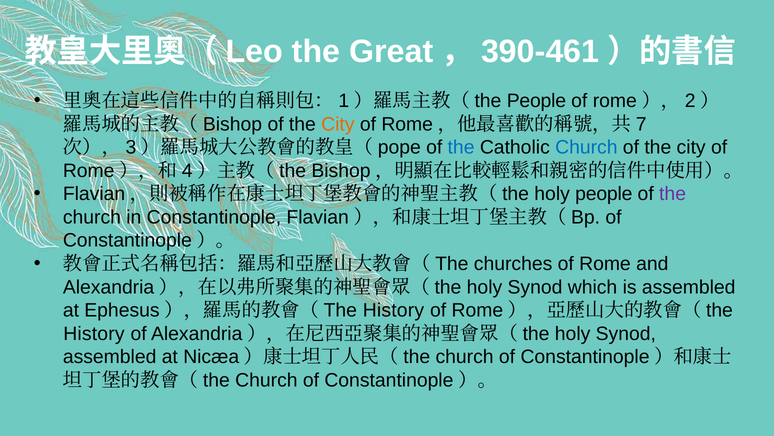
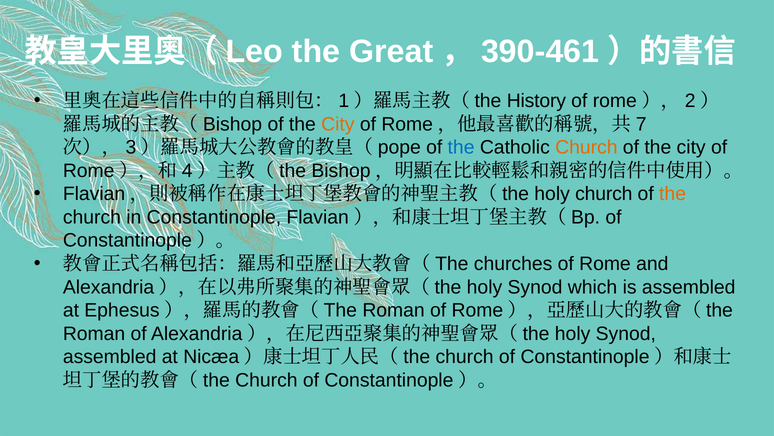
People: People -> History (536, 101)
Church colour: blue -> orange (586, 147)
holy people: people -> church (604, 194)
the colour: purple -> orange (673, 194)
History: History -> Roman (394, 310)
History: History -> Roman (94, 333)
